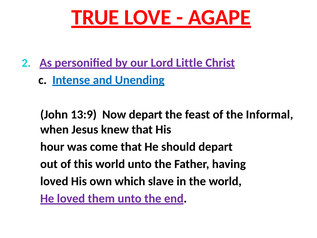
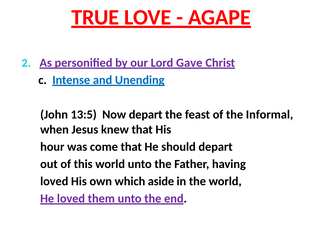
Little: Little -> Gave (189, 63)
13:9: 13:9 -> 13:5 (84, 114)
slave: slave -> aside (161, 181)
